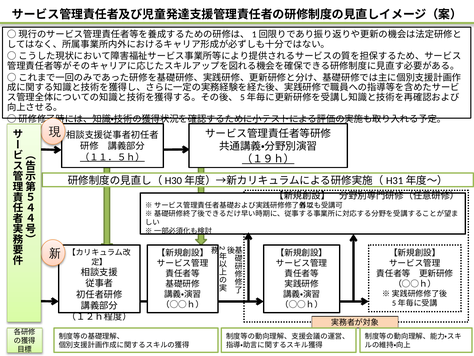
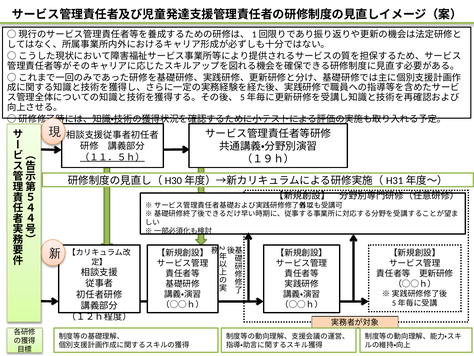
（１９ｈ） underline: present -> none (268, 159)
